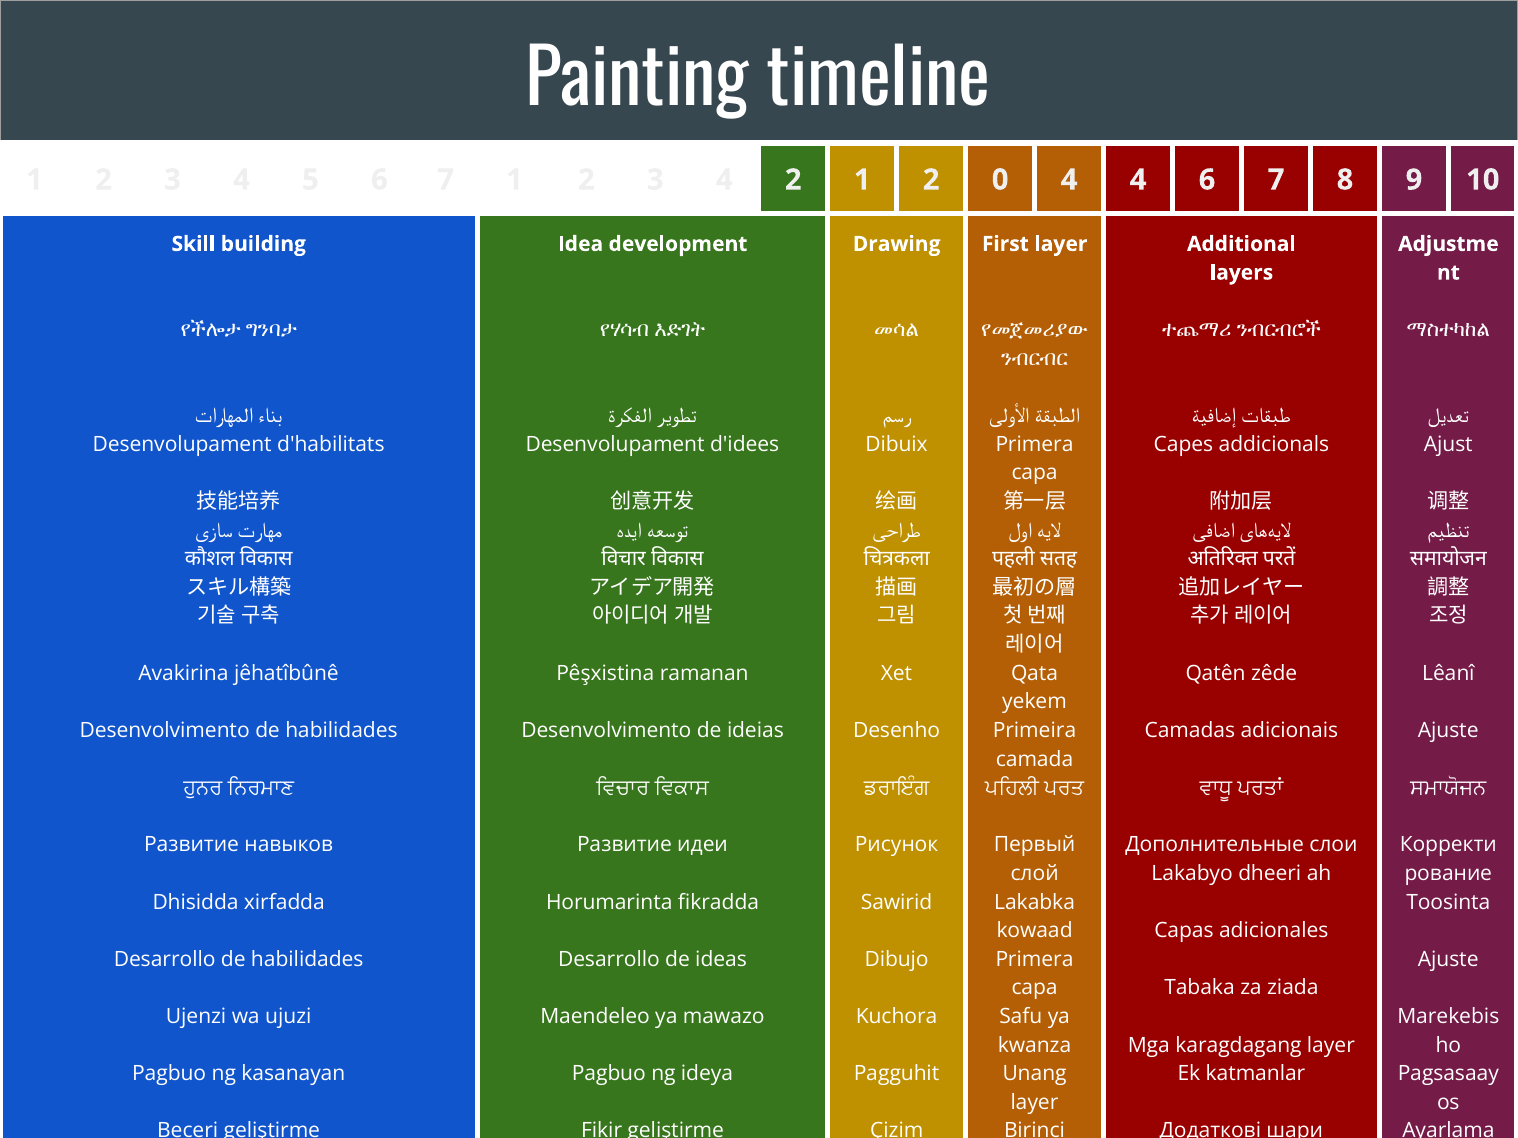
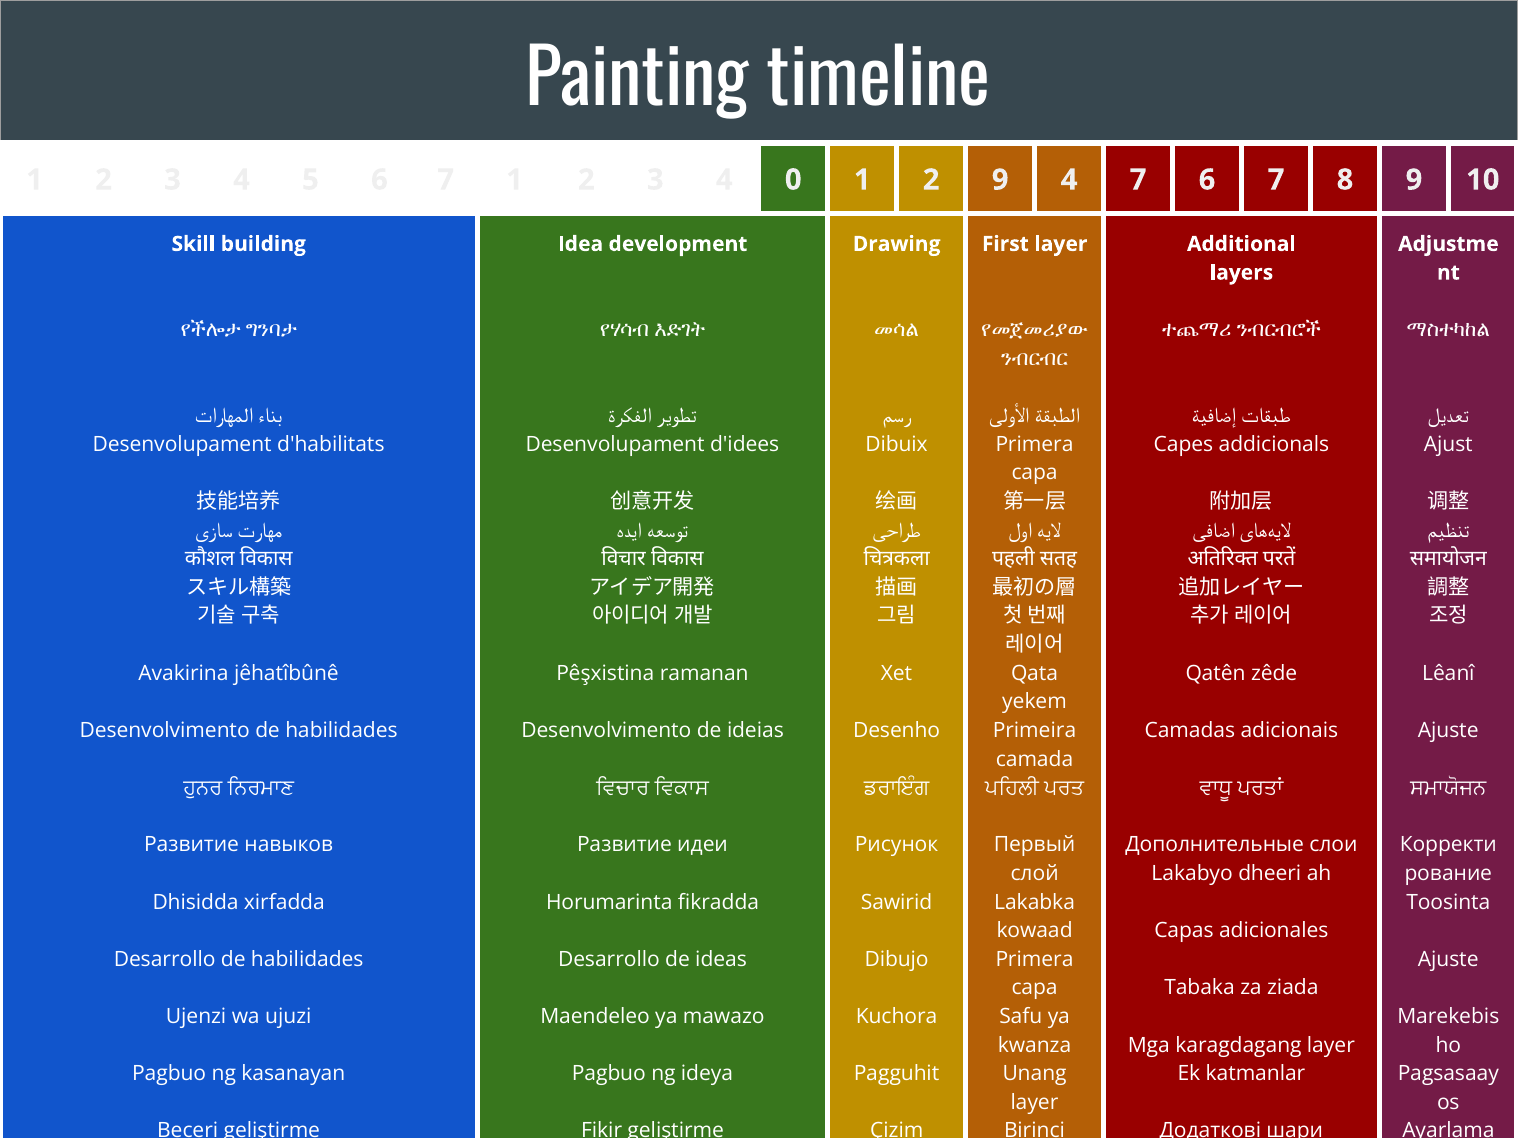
4 2: 2 -> 0 (793, 180)
2 0: 0 -> 9 (1000, 180)
4 4: 4 -> 7 (1138, 180)
